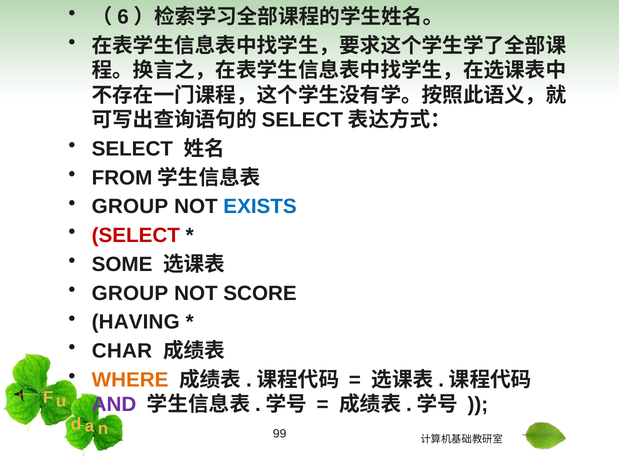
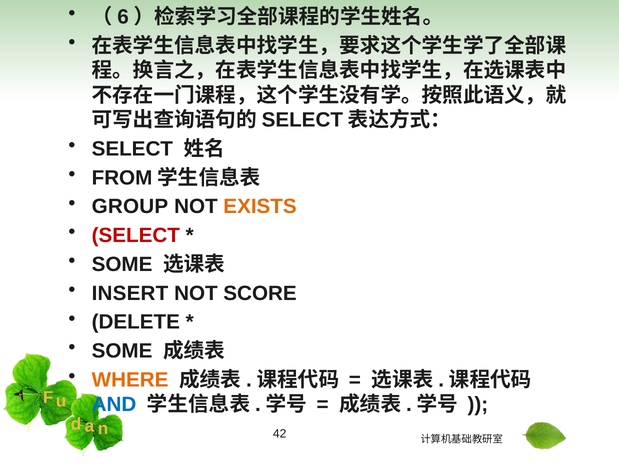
EXISTS colour: blue -> orange (260, 207)
GROUP: GROUP -> INSERT (130, 293)
HAVING: HAVING -> DELETE (136, 322)
CHAR: CHAR -> SOME (122, 351)
AND colour: purple -> blue (114, 405)
99: 99 -> 42 (280, 434)
